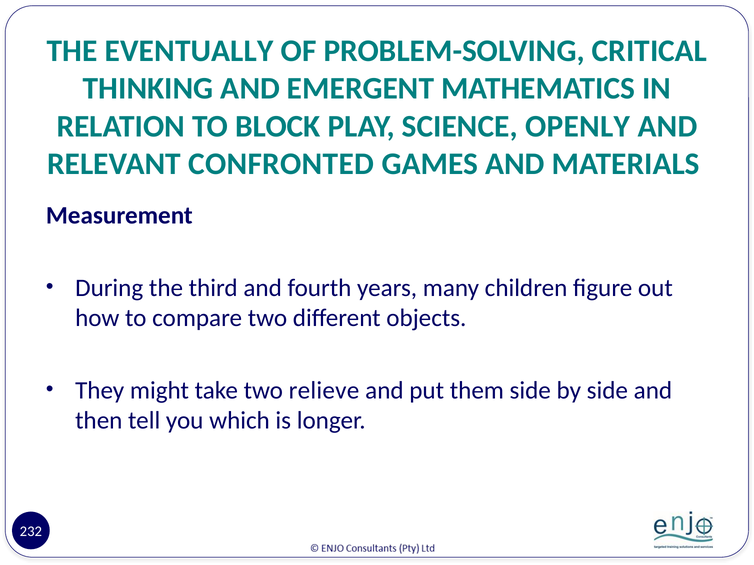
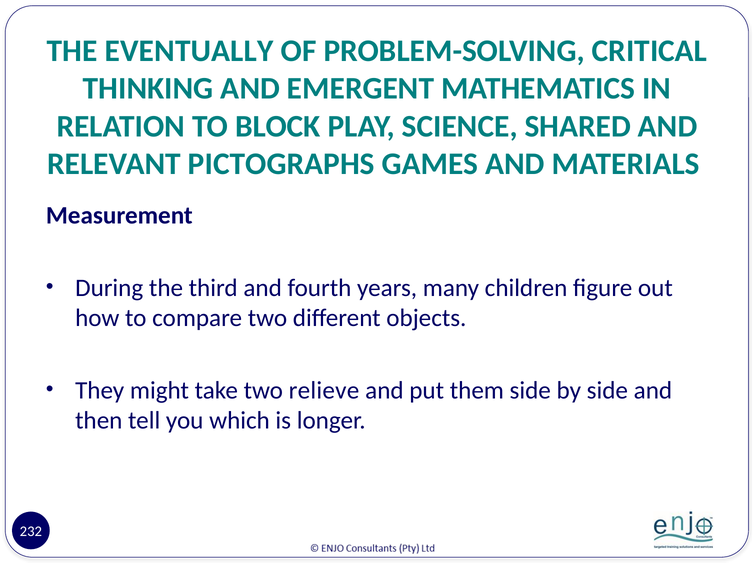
OPENLY: OPENLY -> SHARED (578, 126)
CONFRONTED: CONFRONTED -> PICTOGRAPHS (281, 164)
